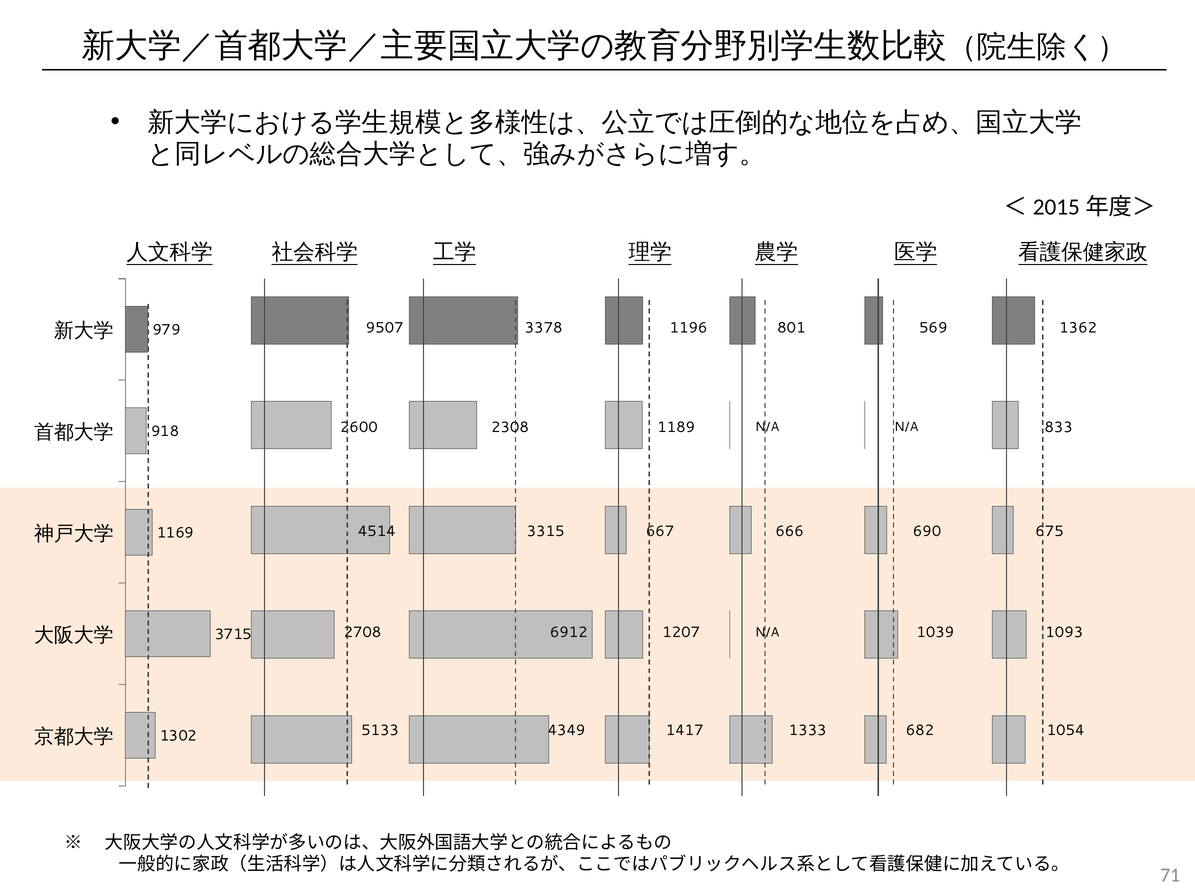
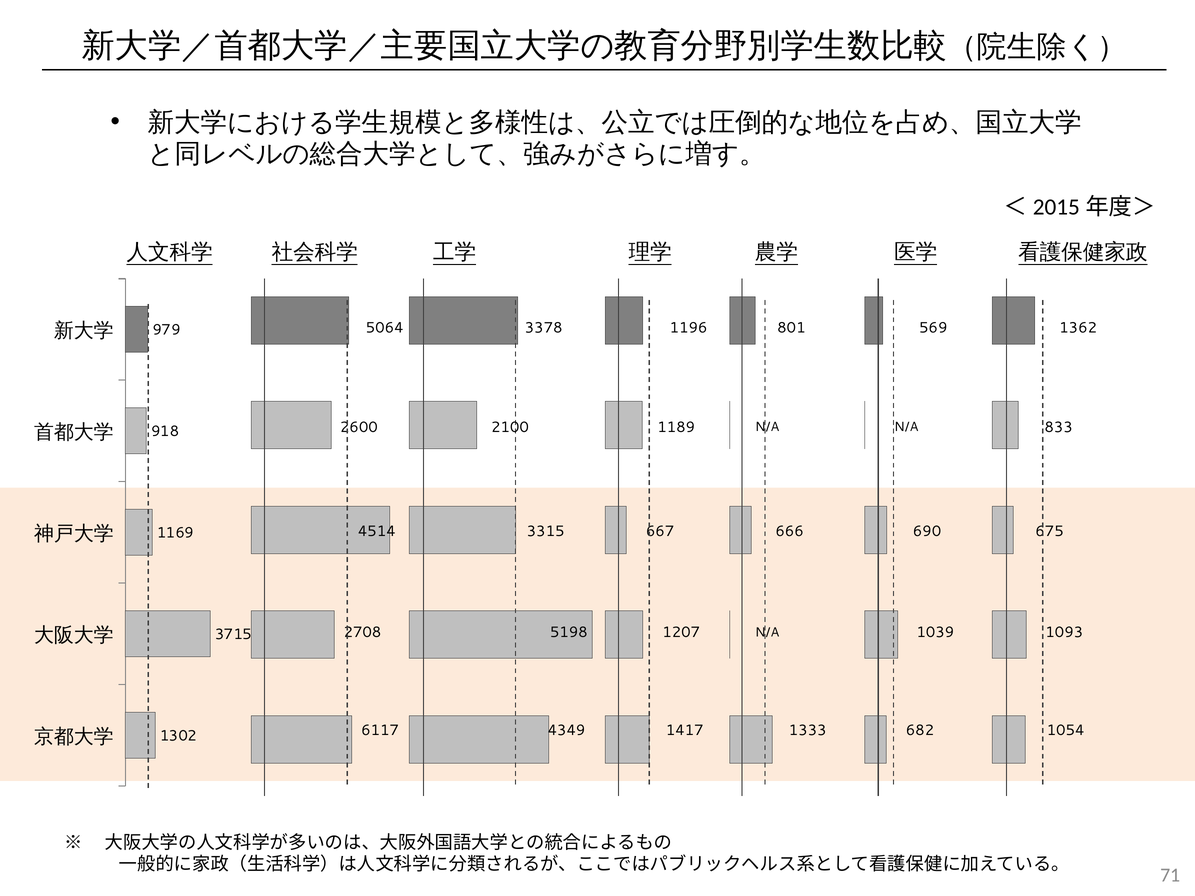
9507: 9507 -> 5064 (385, 328)
2308: 2308 -> 2100 (510, 427)
6912: 6912 -> 5198 (569, 633)
5133: 5133 -> 6117 (380, 730)
